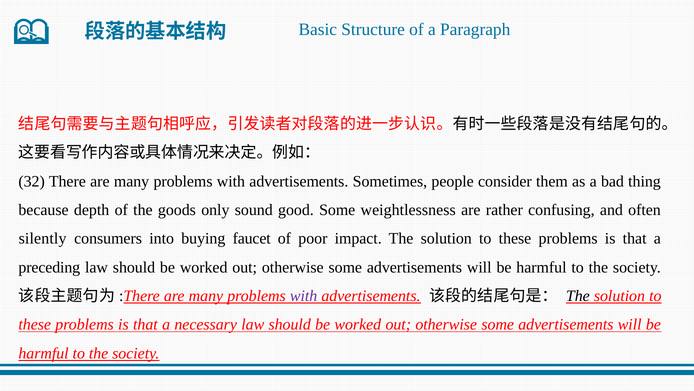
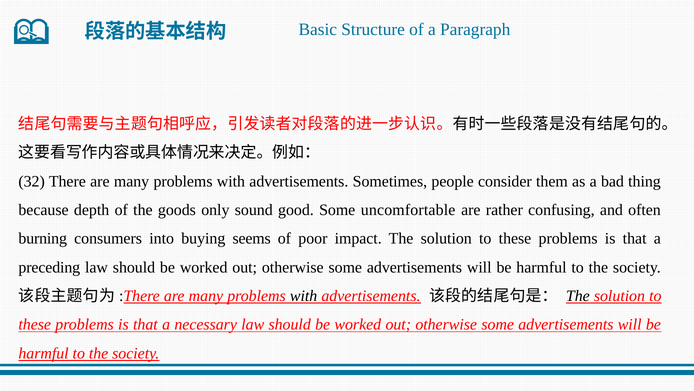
weightlessness: weightlessness -> uncomfortable (408, 210)
silently: silently -> burning (43, 238)
faucet: faucet -> seems (252, 238)
with colour: purple -> black (304, 295)
